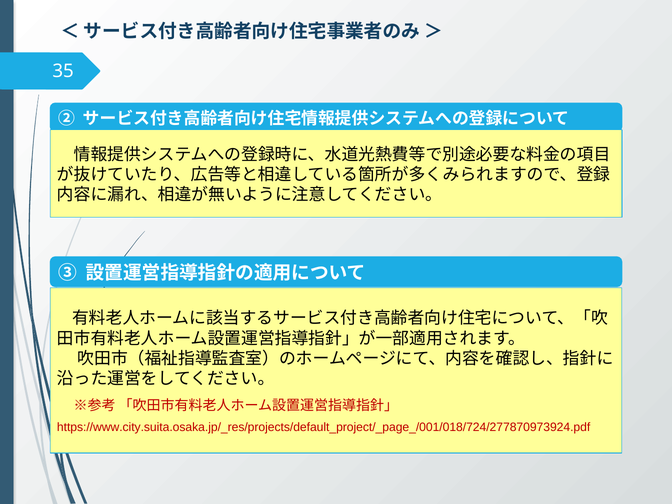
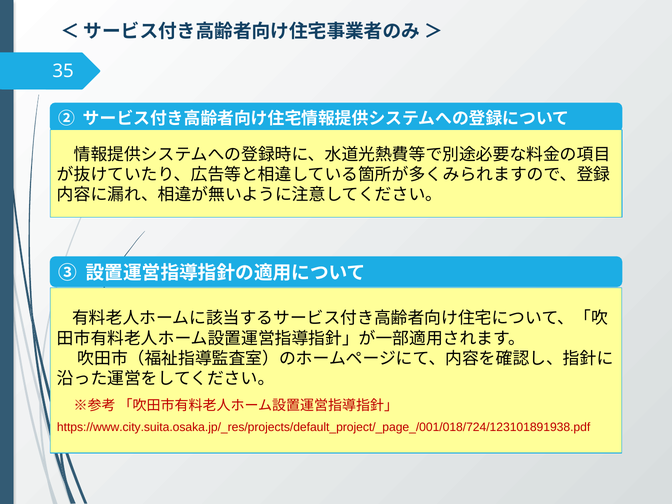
https://www.city.suita.osaka.jp/_res/projects/default_project/_page_/001/018/724/277870973924.pdf: https://www.city.suita.osaka.jp/_res/projects/default_project/_page_/001/018/724/277870973924.pdf -> https://www.city.suita.osaka.jp/_res/projects/default_project/_page_/001/018/724/123101891938.pdf (324, 427)
